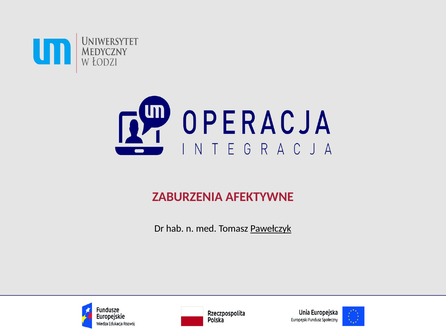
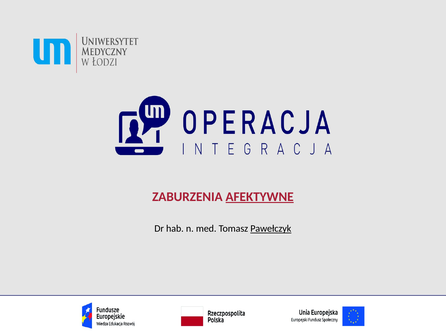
AFEKTYWNE underline: none -> present (260, 197)
